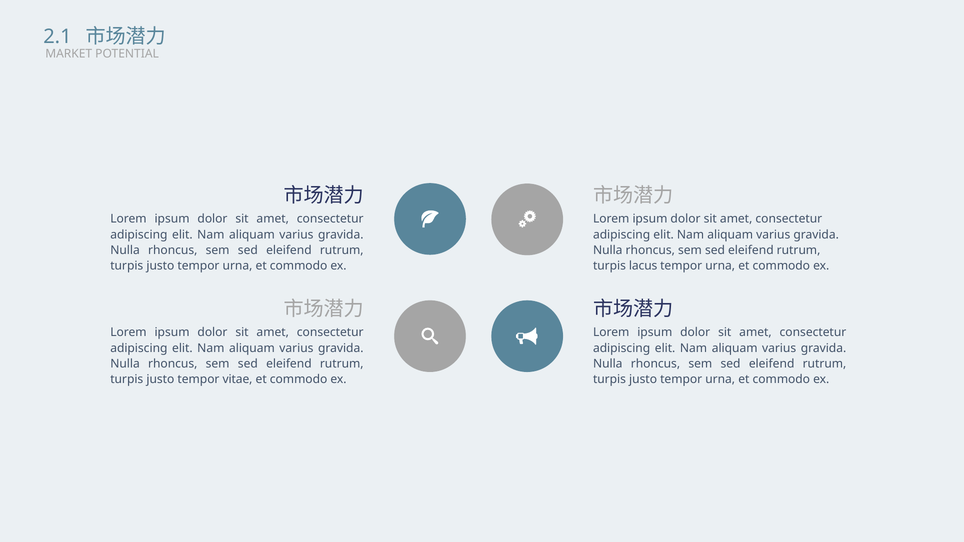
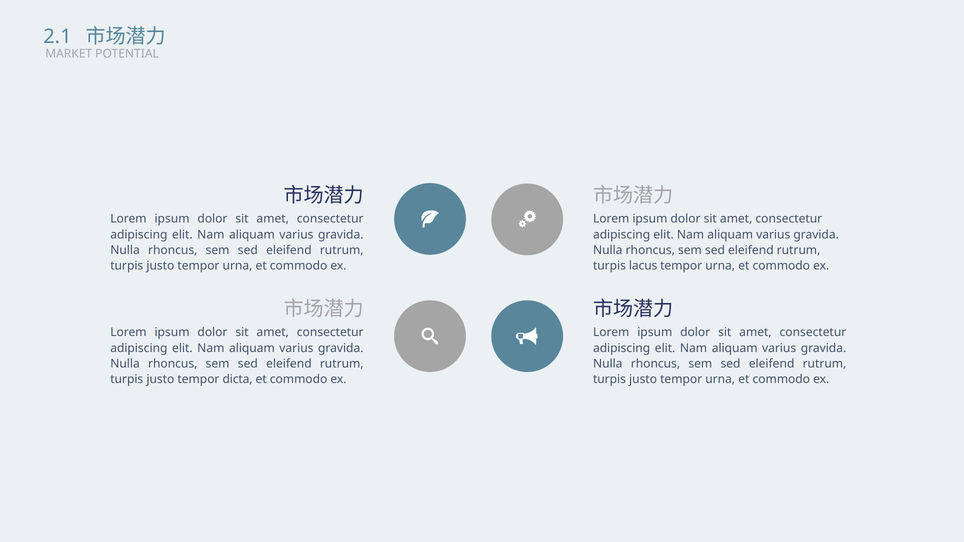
vitae: vitae -> dicta (238, 380)
